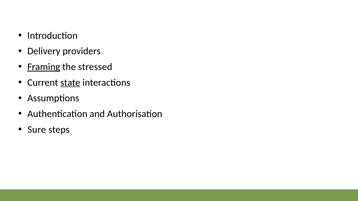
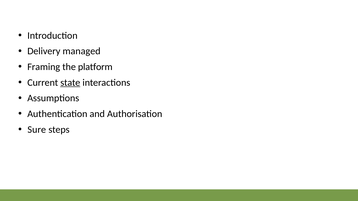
providers: providers -> managed (82, 51)
Framing underline: present -> none (44, 67)
stressed: stressed -> platform (95, 67)
